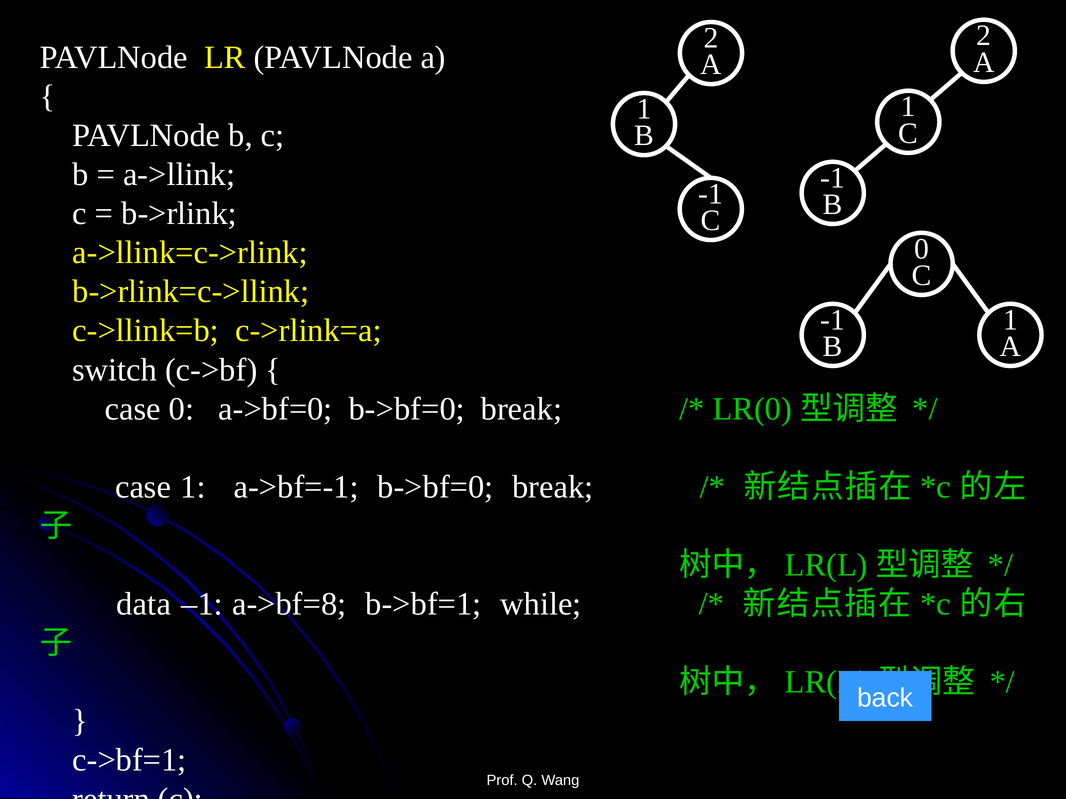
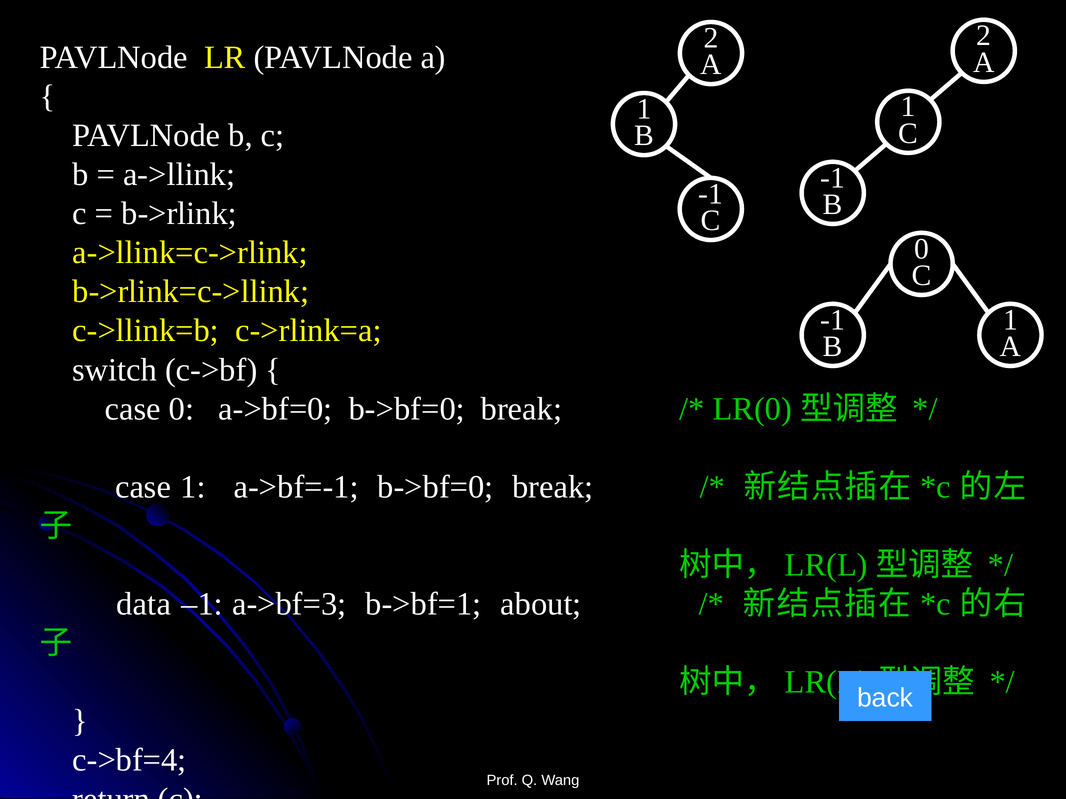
a->bf=8: a->bf=8 -> a->bf=3 (289, 604)
while: while -> about (541, 604)
c->bf=1: c->bf=1 -> c->bf=4 (129, 761)
